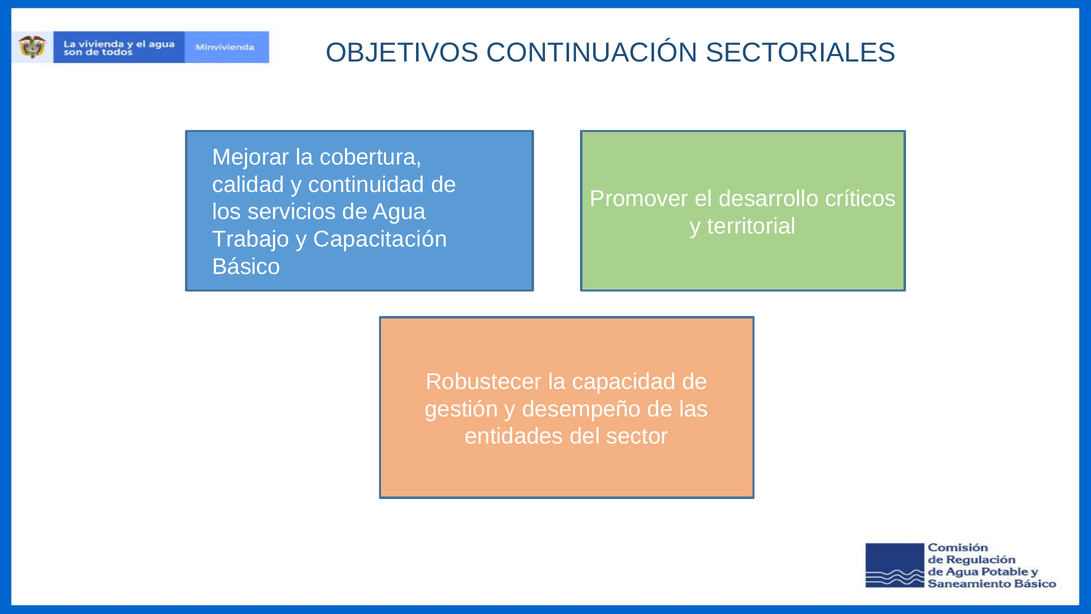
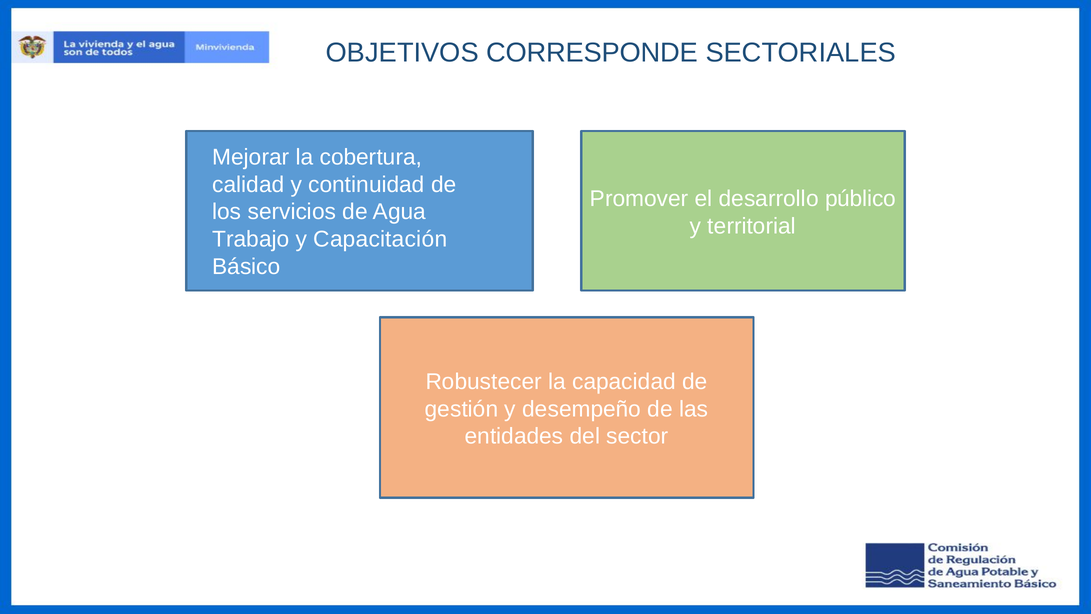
CONTINUACIÓN: CONTINUACIÓN -> CORRESPONDE (592, 53)
críticos: críticos -> público (861, 199)
